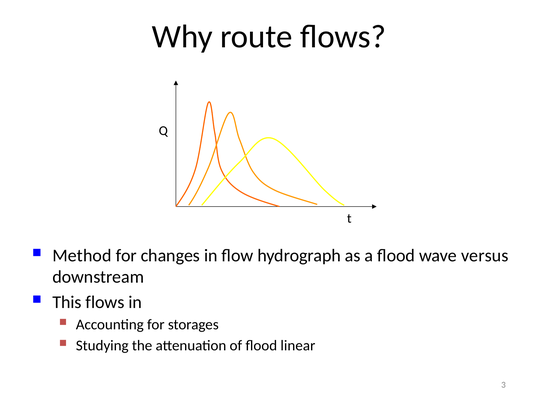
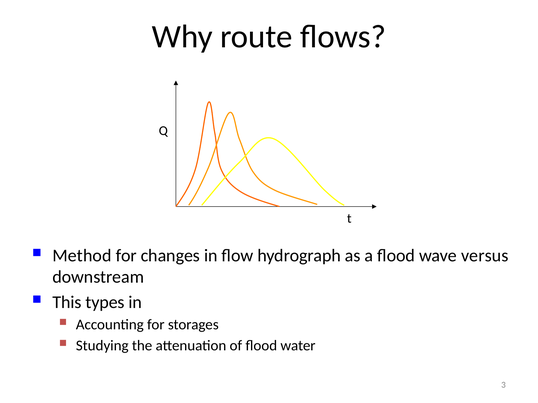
This flows: flows -> types (105, 302)
linear: linear -> water (298, 346)
